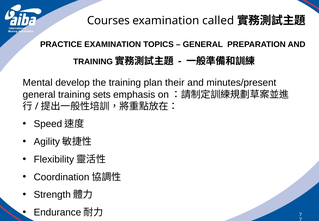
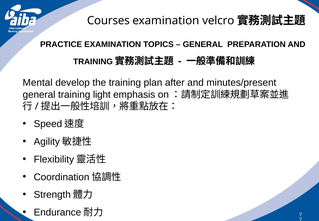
called: called -> velcro (218, 21)
their: their -> after (175, 83)
sets: sets -> light (102, 94)
